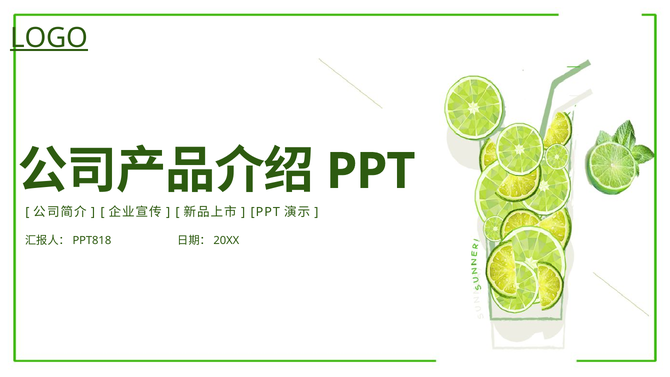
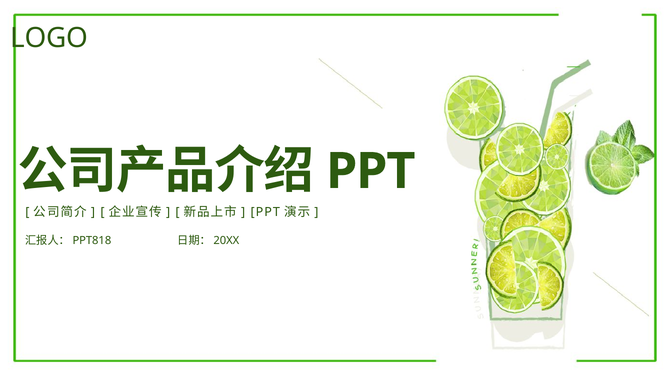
LOGO underline: present -> none (49, 38)
